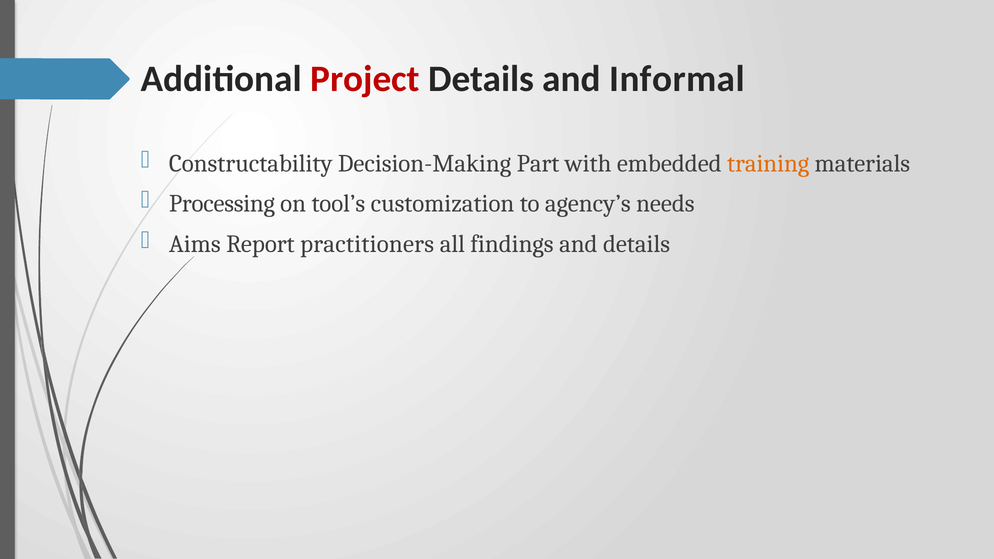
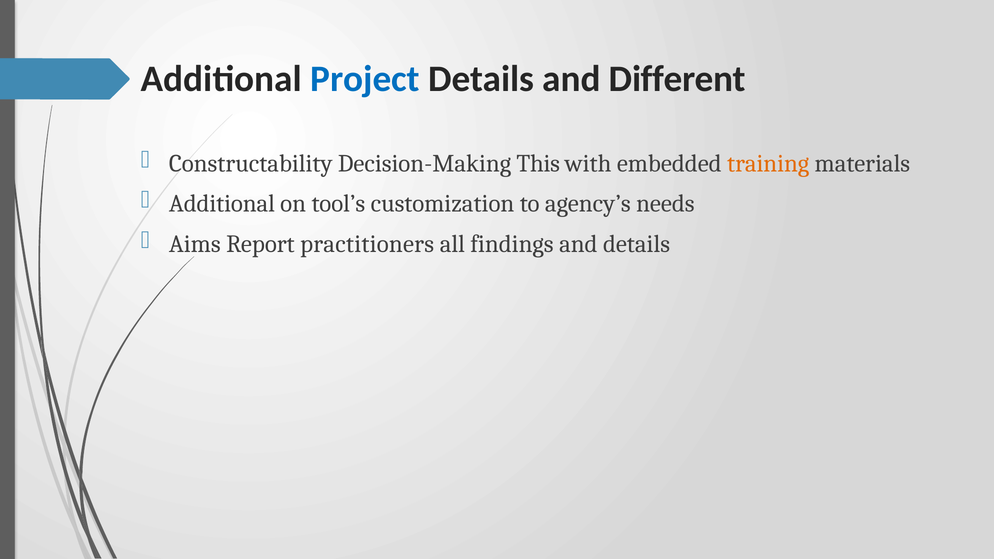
Project colour: red -> blue (365, 79)
Informal: Informal -> Different (677, 79)
Part: Part -> This (538, 164)
Processing: Processing -> Additional (222, 204)
